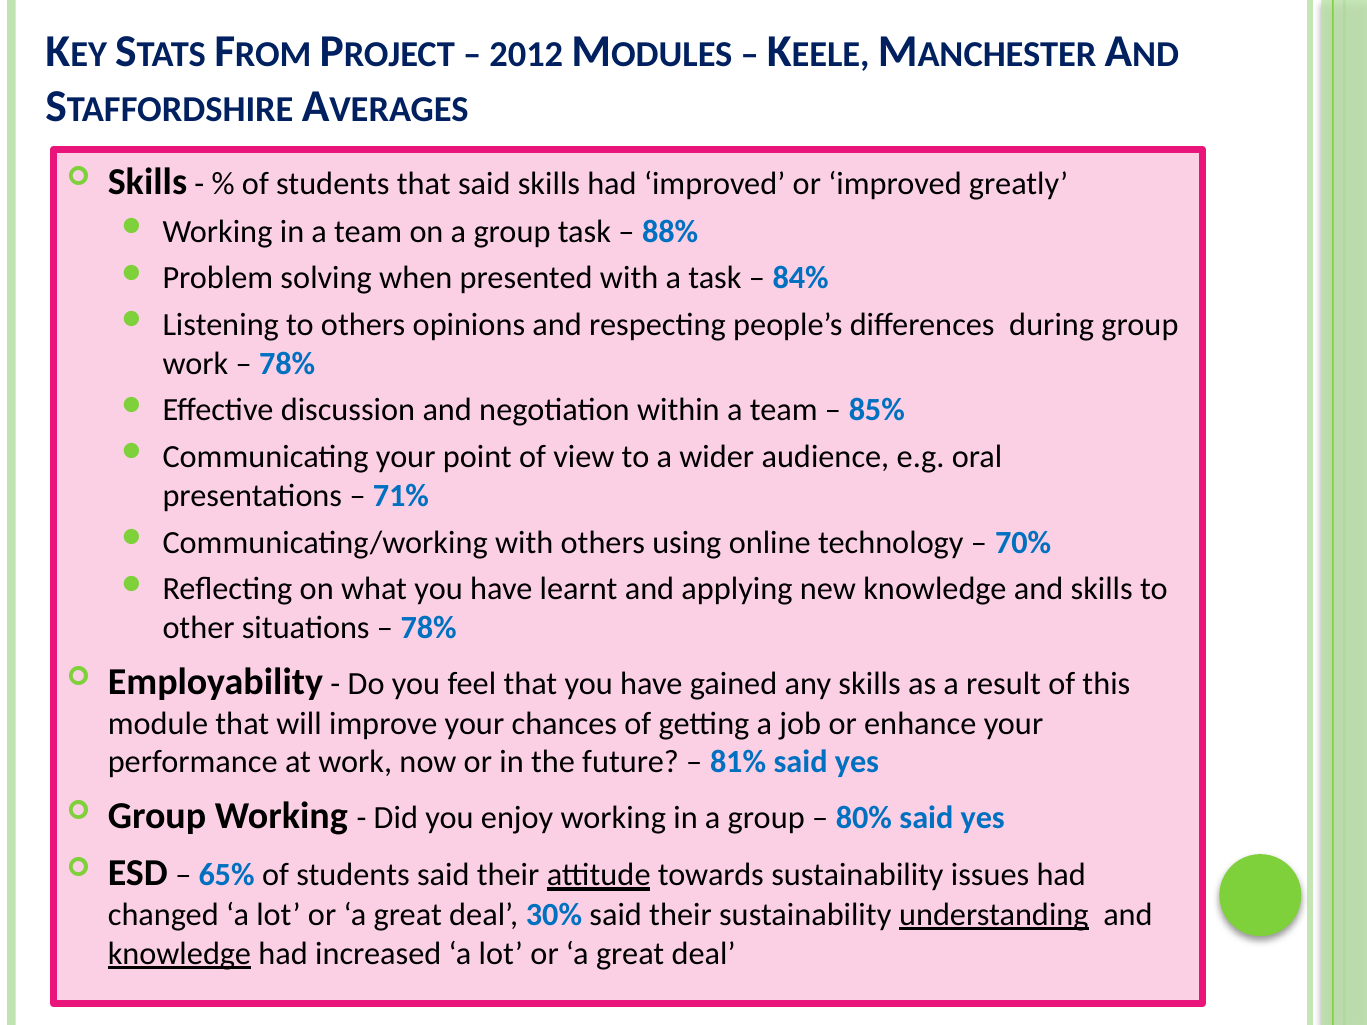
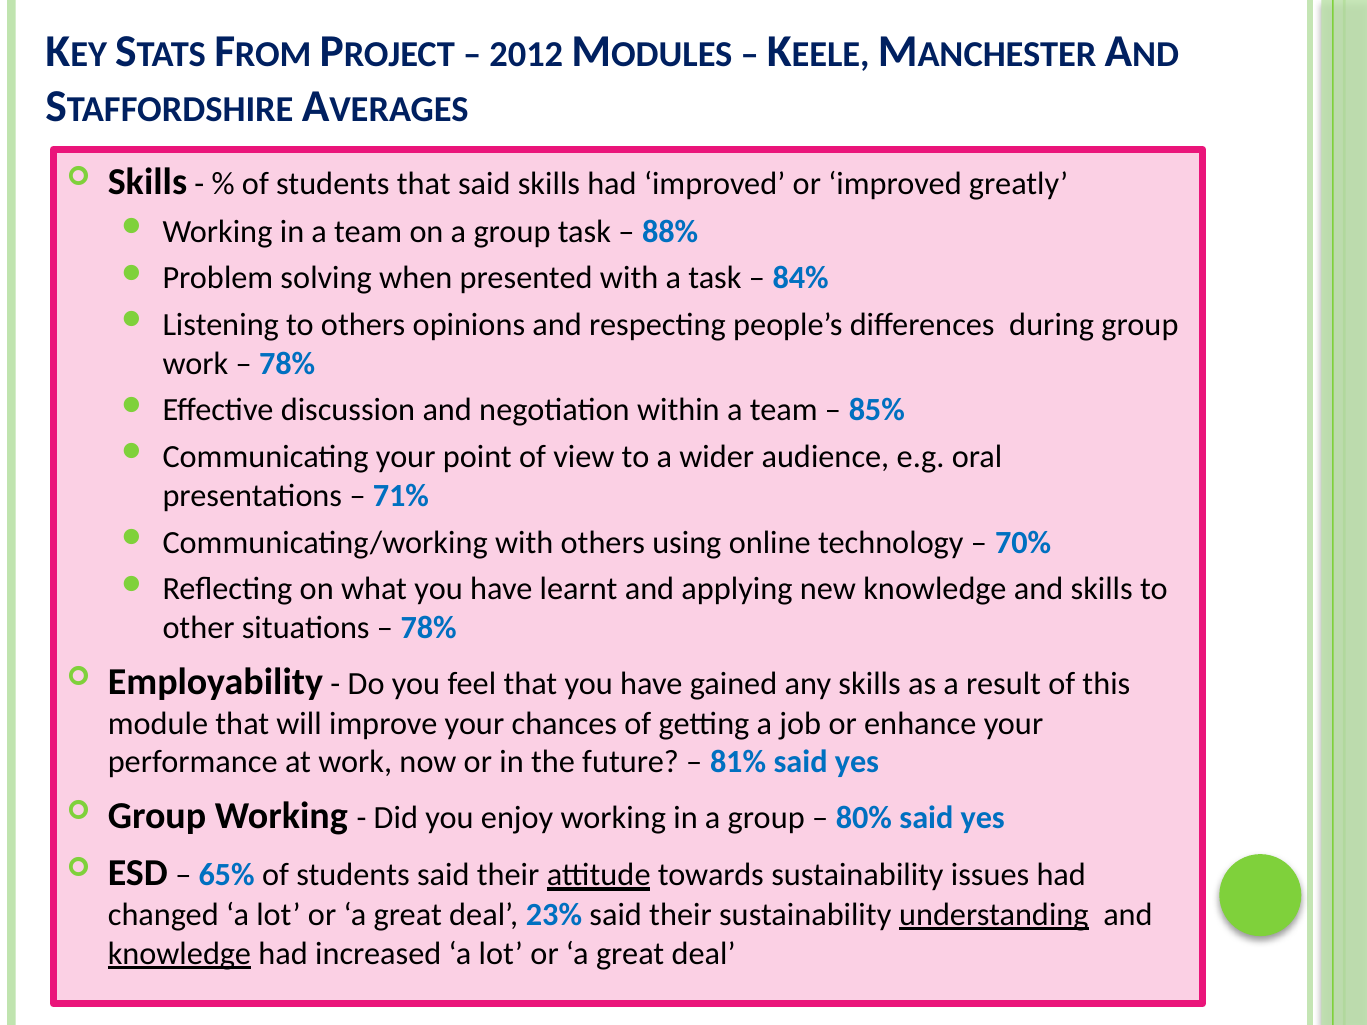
30%: 30% -> 23% (554, 915)
